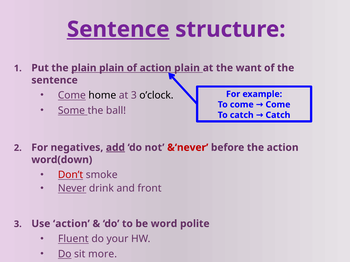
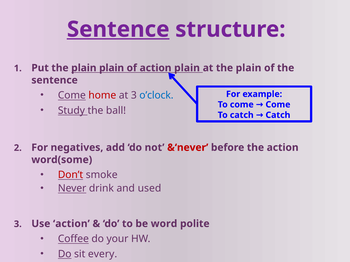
at the want: want -> plain (249, 68)
home colour: black -> red (102, 95)
o’clock colour: black -> blue (156, 95)
Some: Some -> Study (71, 111)
add underline: present -> none (115, 148)
word(down: word(down -> word(some (62, 160)
front: front -> used (149, 189)
Fluent: Fluent -> Coffee (73, 239)
more: more -> every (103, 254)
